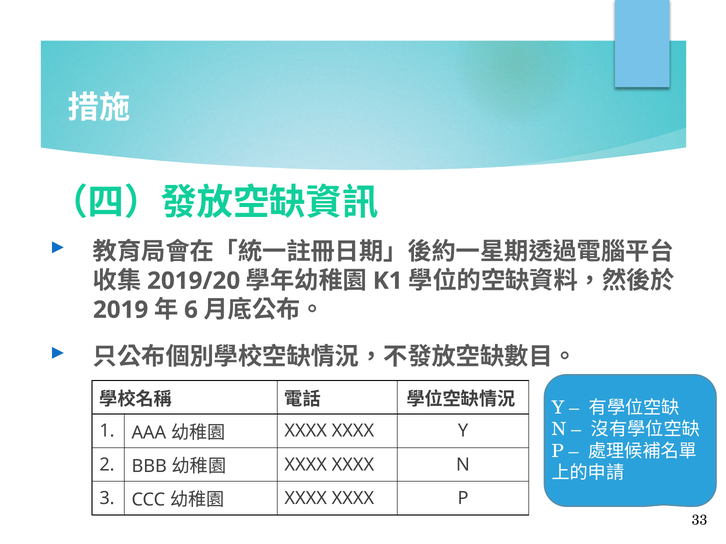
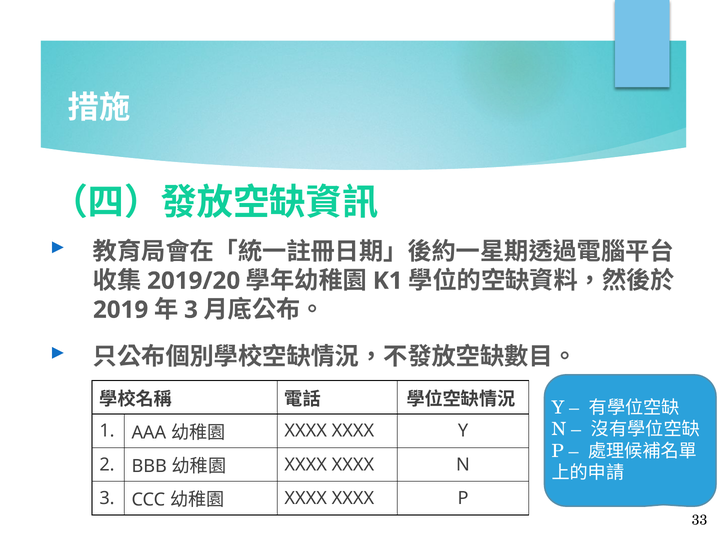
6: 6 -> 3 (191, 310)
